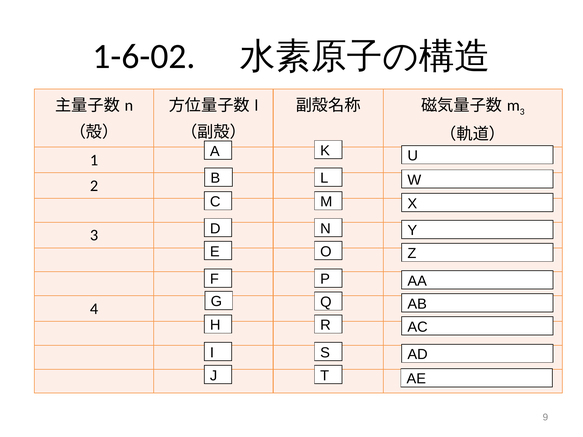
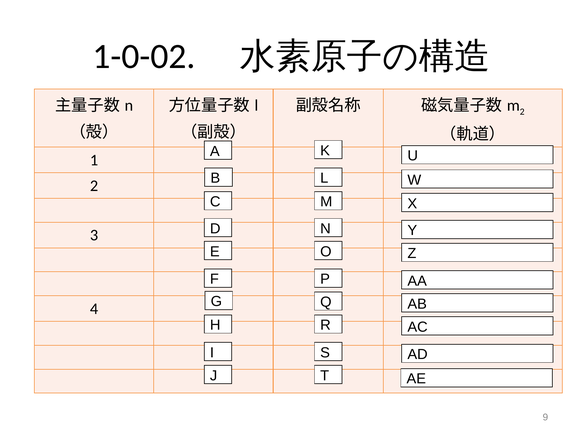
1-6-02: 1-6-02 -> 1-0-02 (144, 56)
m 3: 3 -> 2 (522, 112)
